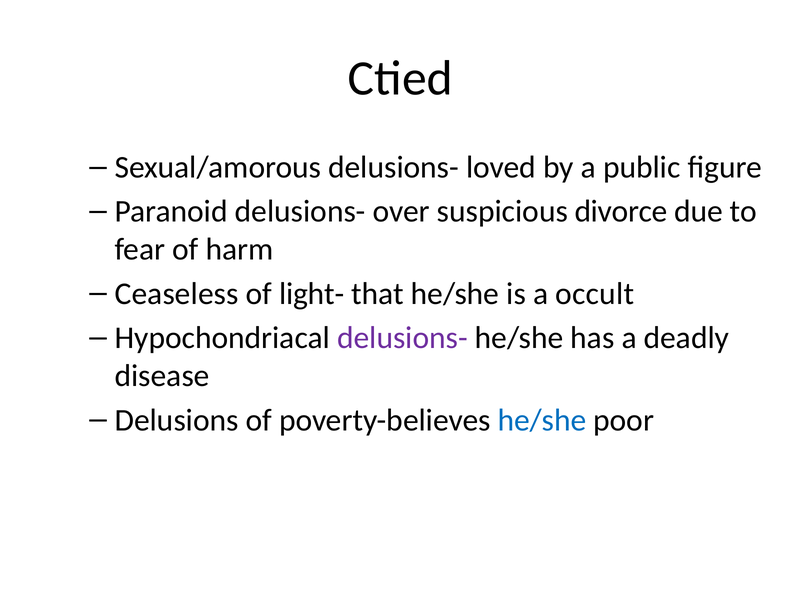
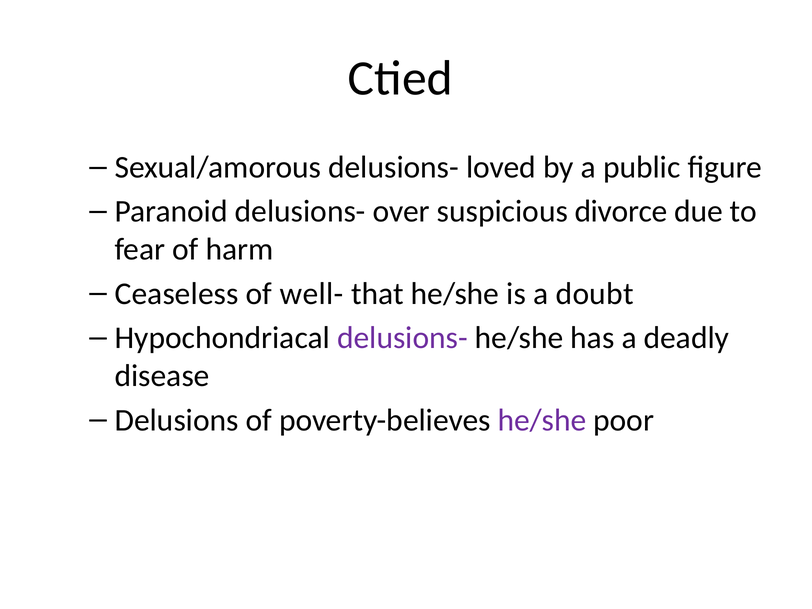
light-: light- -> well- (311, 294)
occult: occult -> doubt (595, 294)
he/she colour: blue -> purple (542, 420)
